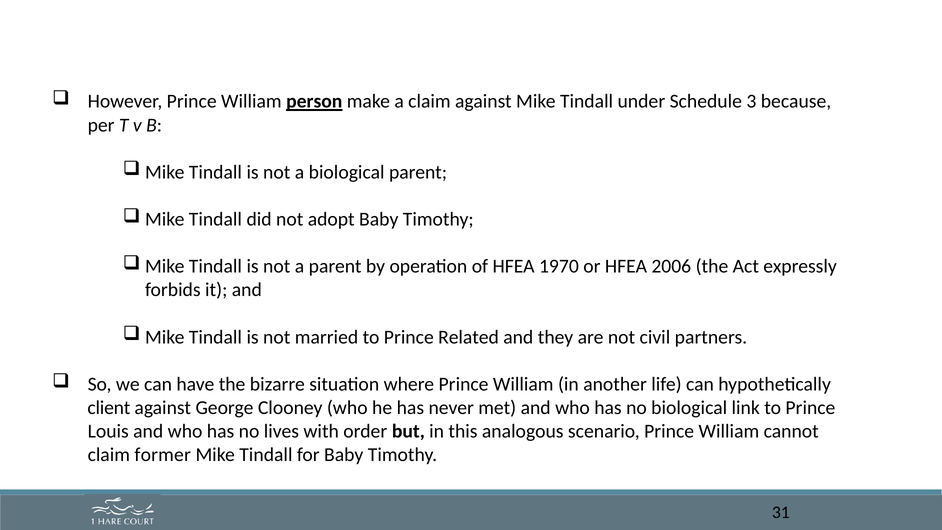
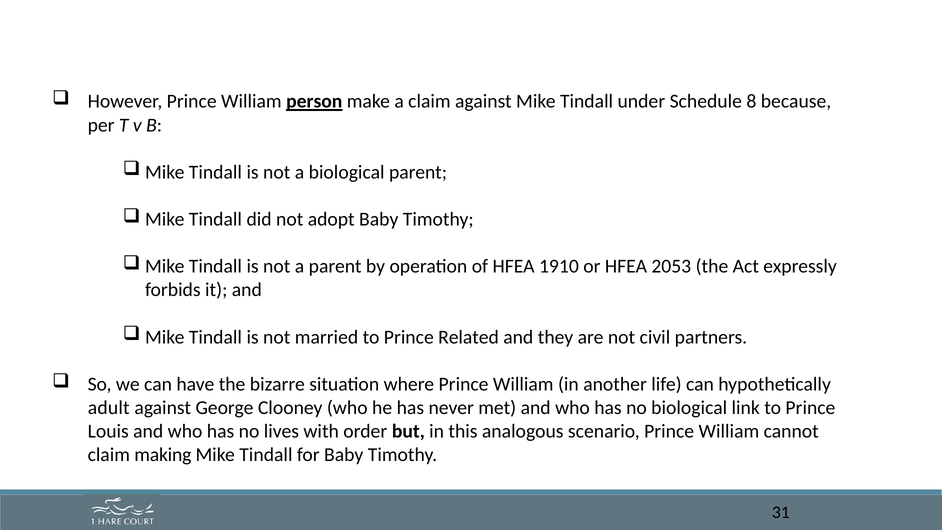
3: 3 -> 8 (751, 101)
1970: 1970 -> 1910 (559, 266)
2006: 2006 -> 2053 (671, 266)
client: client -> adult (109, 408)
former: former -> making (163, 455)
